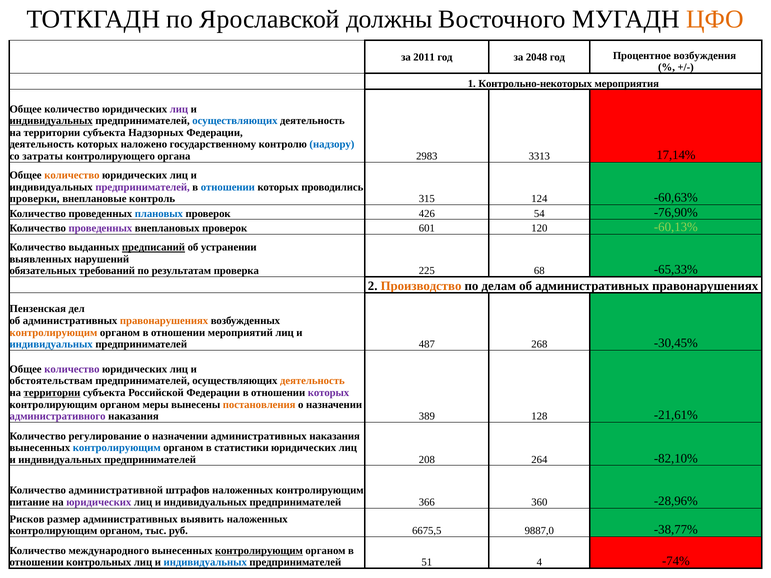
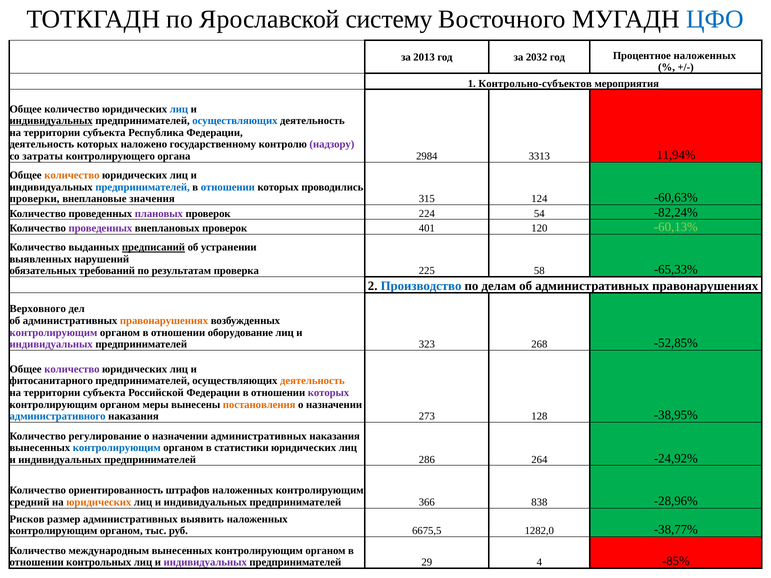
должны: должны -> систему (389, 19)
ЦФО colour: orange -> blue (715, 19)
2011: 2011 -> 2013 (424, 57)
2048: 2048 -> 2032 (537, 57)
Процентное возбуждения: возбуждения -> наложенных (705, 56)
Контрольно-некоторых: Контрольно-некоторых -> Контрольно-субъектов (535, 84)
лиц colour: purple -> blue (179, 109)
Надзорных: Надзорных -> Республика (156, 133)
надзору colour: blue -> purple (332, 144)
2983: 2983 -> 2984 (427, 156)
17,14%: 17,14% -> 11,94% (676, 155)
предпринимателей colour: purple -> blue (143, 187)
контроль: контроль -> значения (152, 199)
плановых colour: blue -> purple (159, 214)
426: 426 -> 224 (427, 214)
-76,90%: -76,90% -> -82,24% (676, 212)
601: 601 -> 401 (427, 228)
68: 68 -> 58 (539, 271)
Производство colour: orange -> blue (421, 286)
Пензенская: Пензенская -> Верховного (38, 309)
контролирующим colour: orange -> purple (53, 333)
мероприятий: мероприятий -> оборудование (240, 333)
индивидуальных colour: blue -> purple (51, 345)
487: 487 -> 323 (427, 345)
-30,45%: -30,45% -> -52,85% (676, 343)
обстоятельствам: обстоятельствам -> фитосанитарного (51, 381)
территории underline: present -> none (52, 393)
административного colour: purple -> blue (58, 416)
389: 389 -> 273 (427, 416)
-21,61%: -21,61% -> -38,95% (676, 415)
208: 208 -> 286 (427, 460)
-82,10%: -82,10% -> -24,92% (676, 459)
административной: административной -> ориентированность (116, 491)
питание: питание -> средний (30, 502)
юридических colour: purple -> orange (99, 502)
360: 360 -> 838 (539, 502)
9887,0: 9887,0 -> 1282,0 (539, 531)
международного: международного -> международным (109, 551)
контролирующим underline: present -> none (259, 551)
индивидуальных colour: blue -> purple (205, 563)
51: 51 -> 29 (427, 563)
-74%: -74% -> -85% (676, 561)
